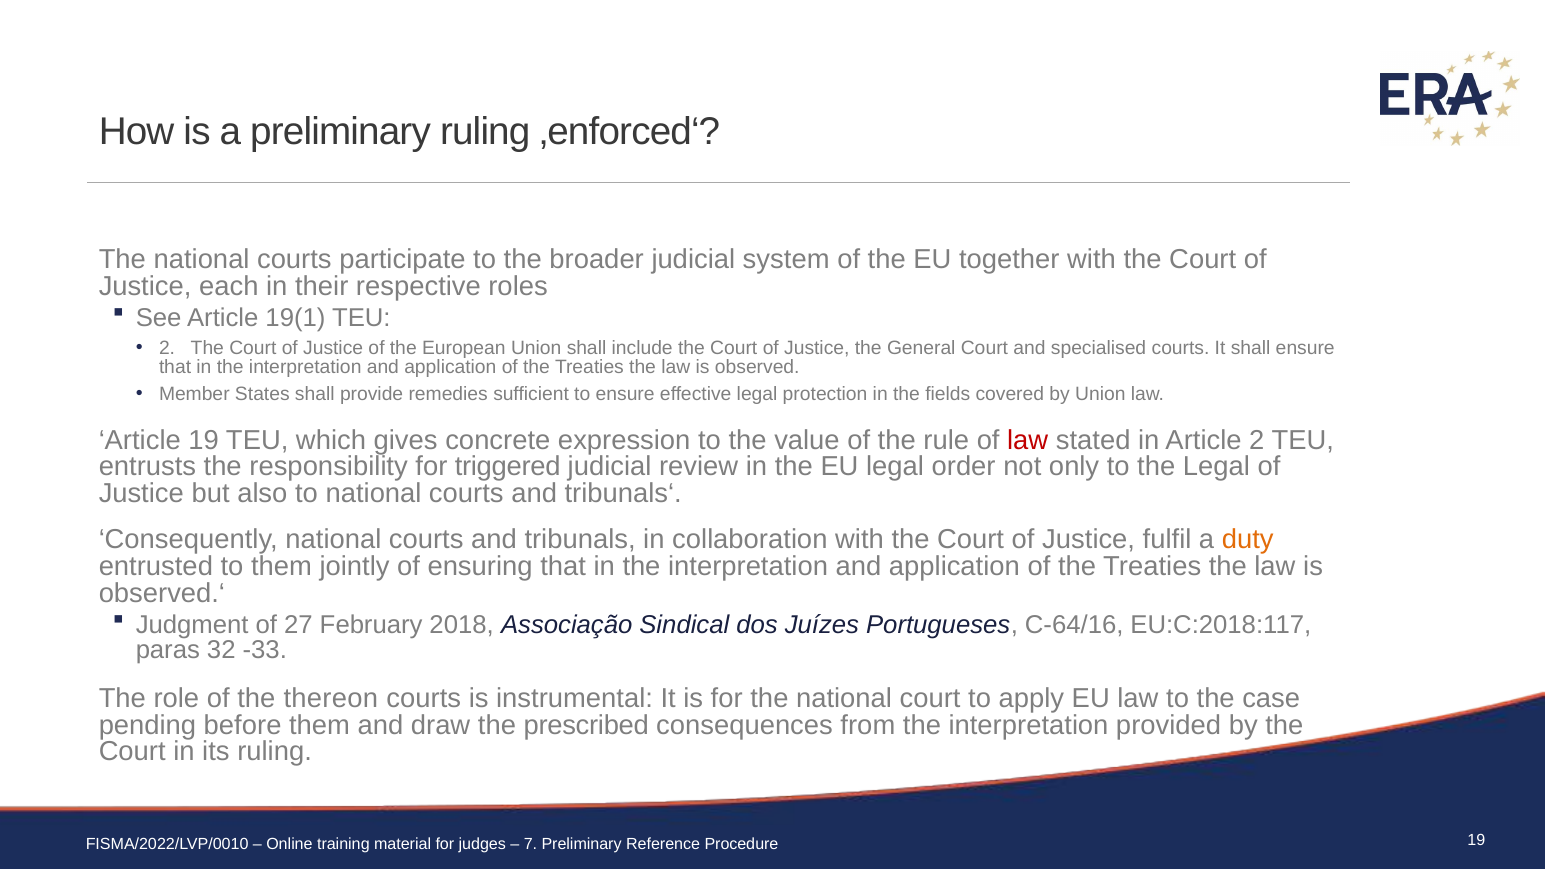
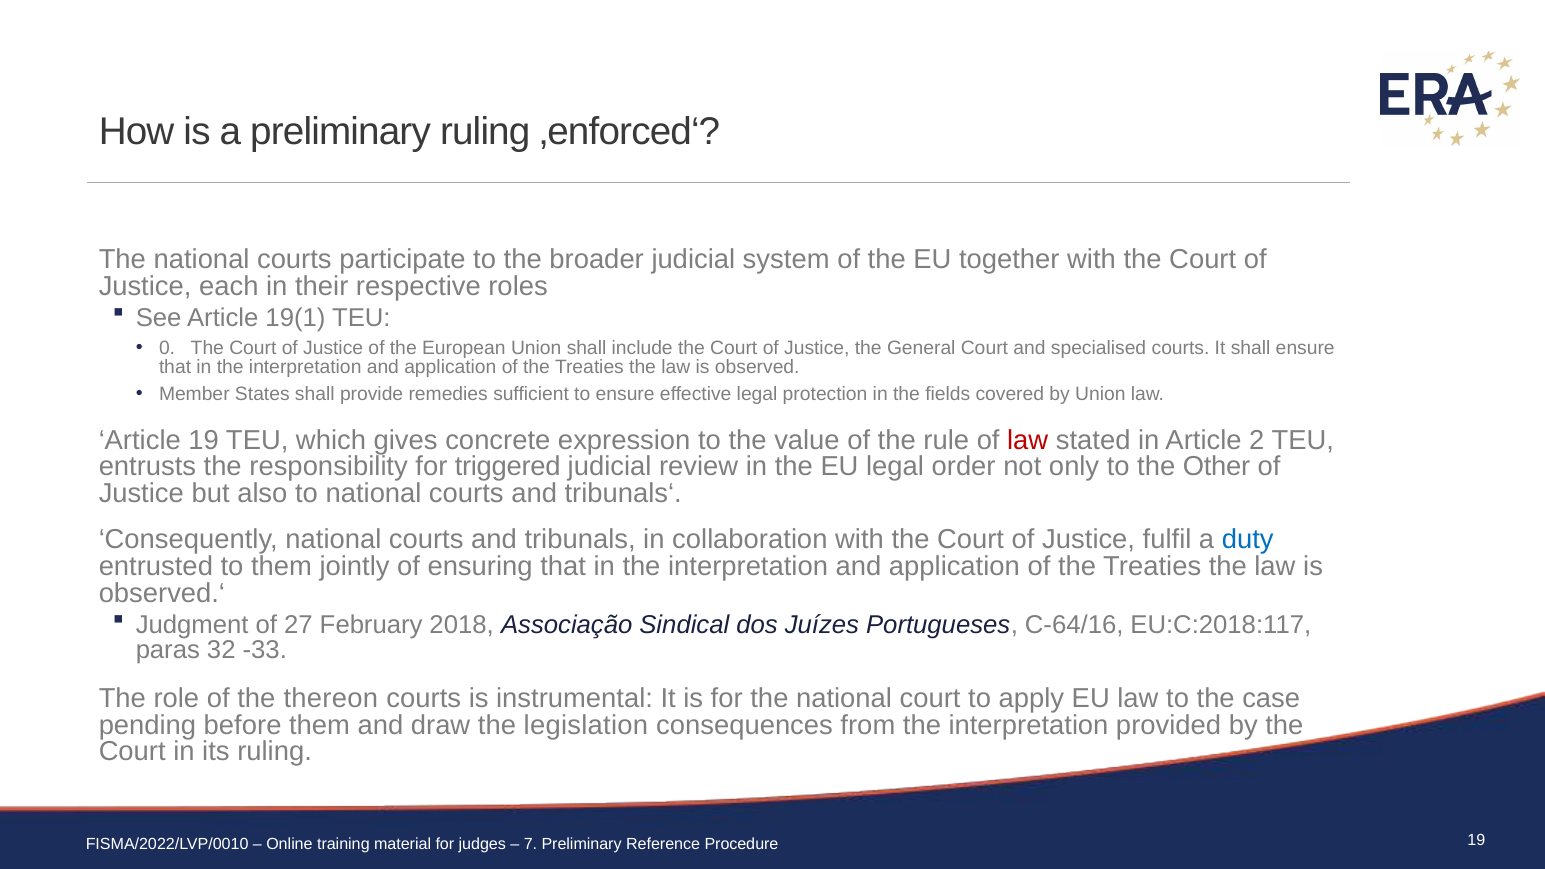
2: 2 -> 0 (167, 348)
the Legal: Legal -> Other (1217, 467)
duty colour: orange -> blue (1248, 540)
prescribed: prescribed -> legislation (586, 725)
